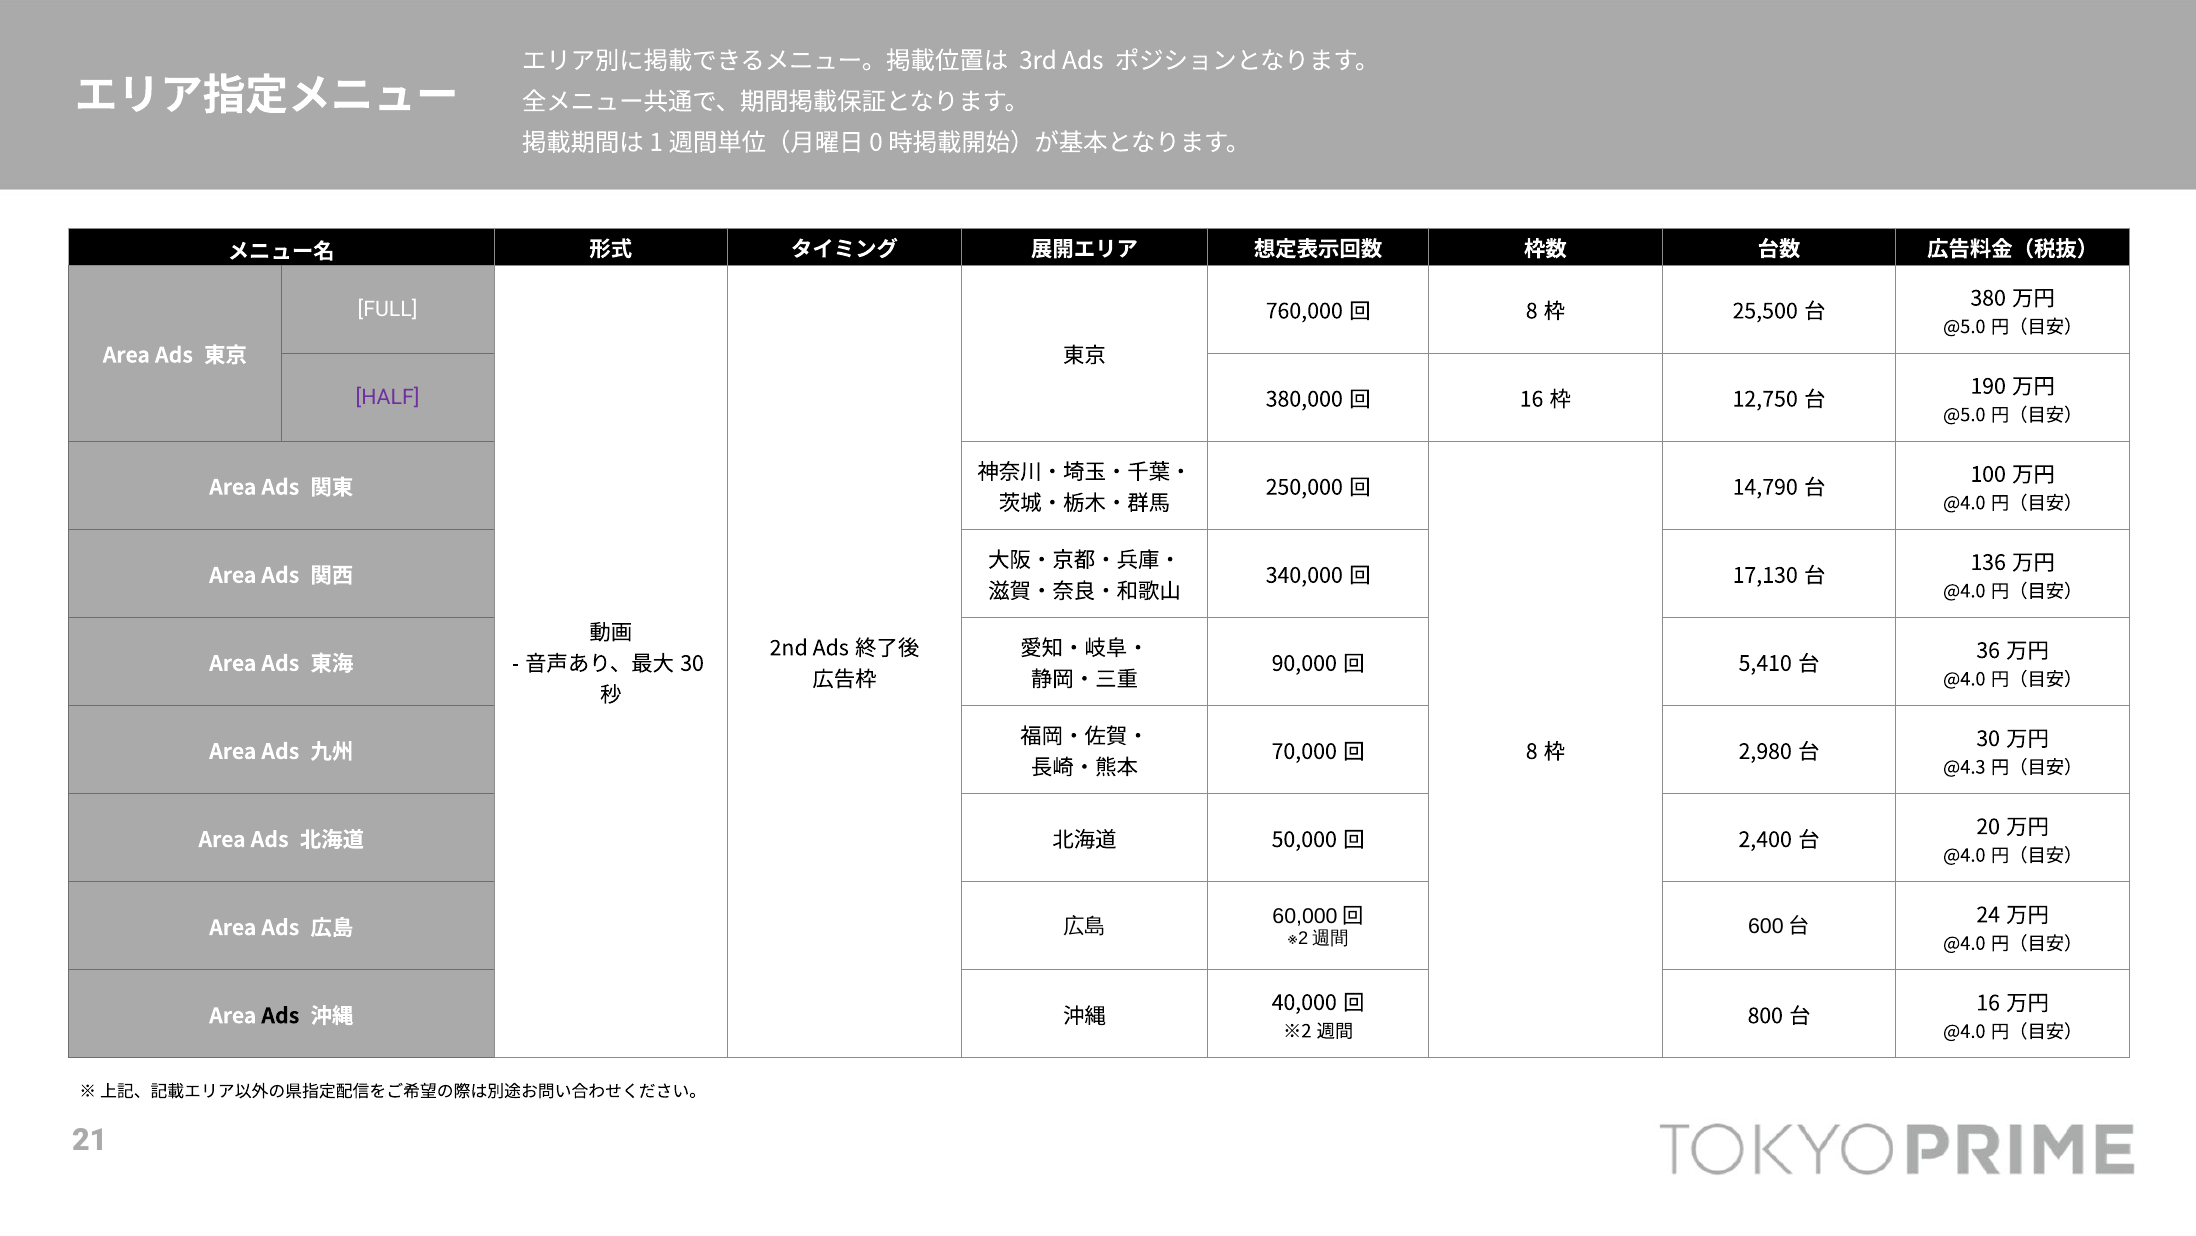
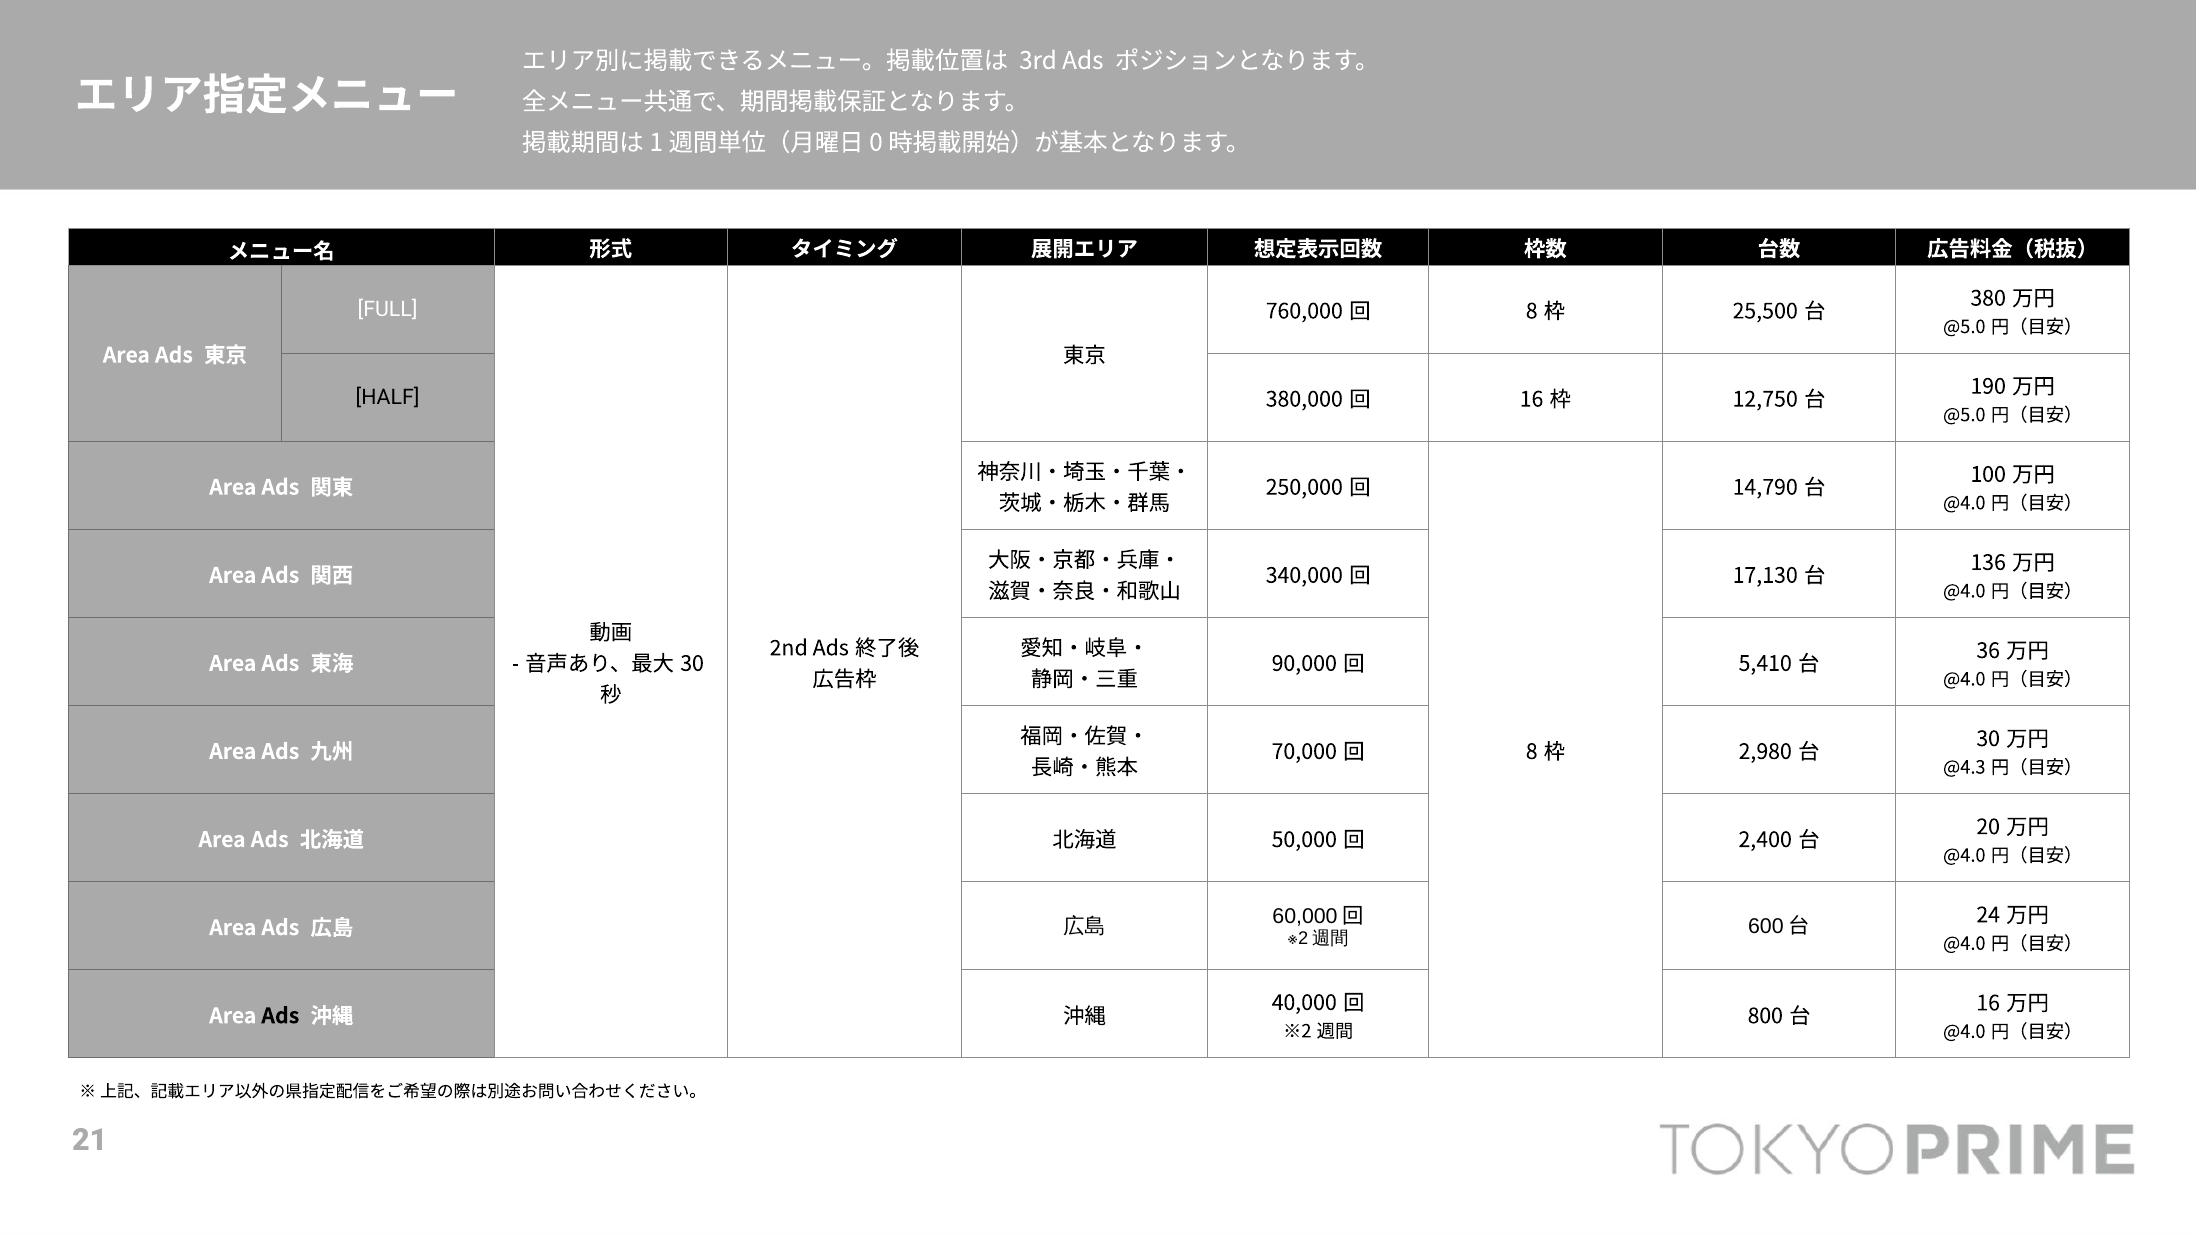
HALF colour: purple -> black (388, 397)
